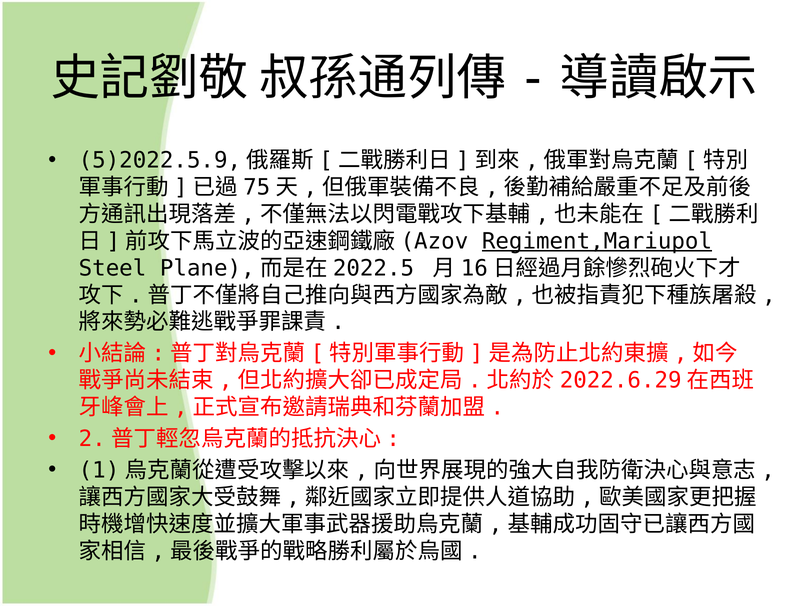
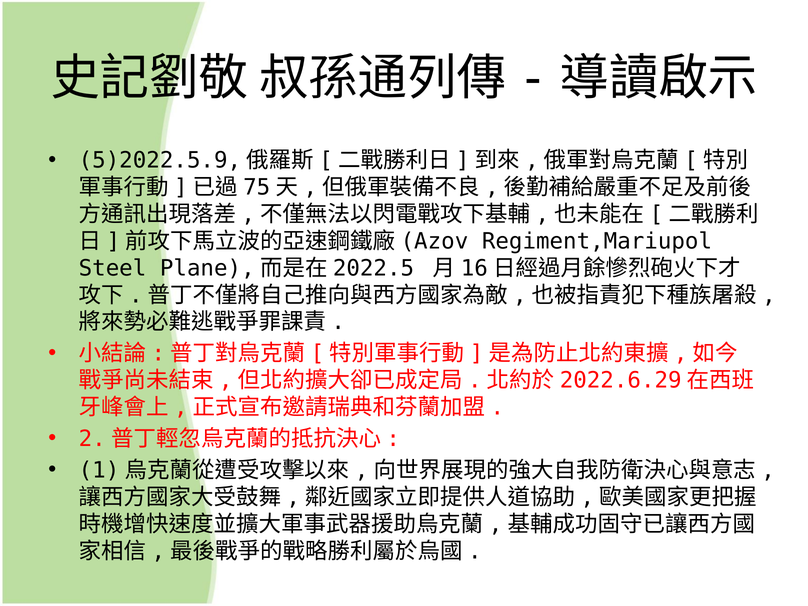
Regiment,Mariupol underline: present -> none (597, 241)
